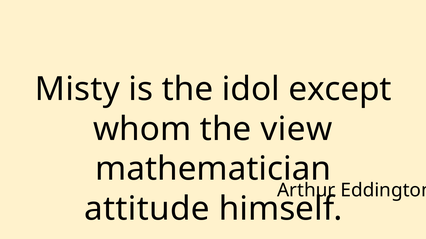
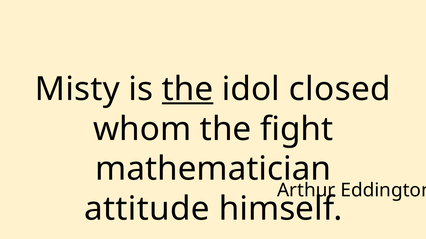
the underline: none -> present (188, 89)
except: except -> closed (340, 89)
view: view -> fight (297, 129)
